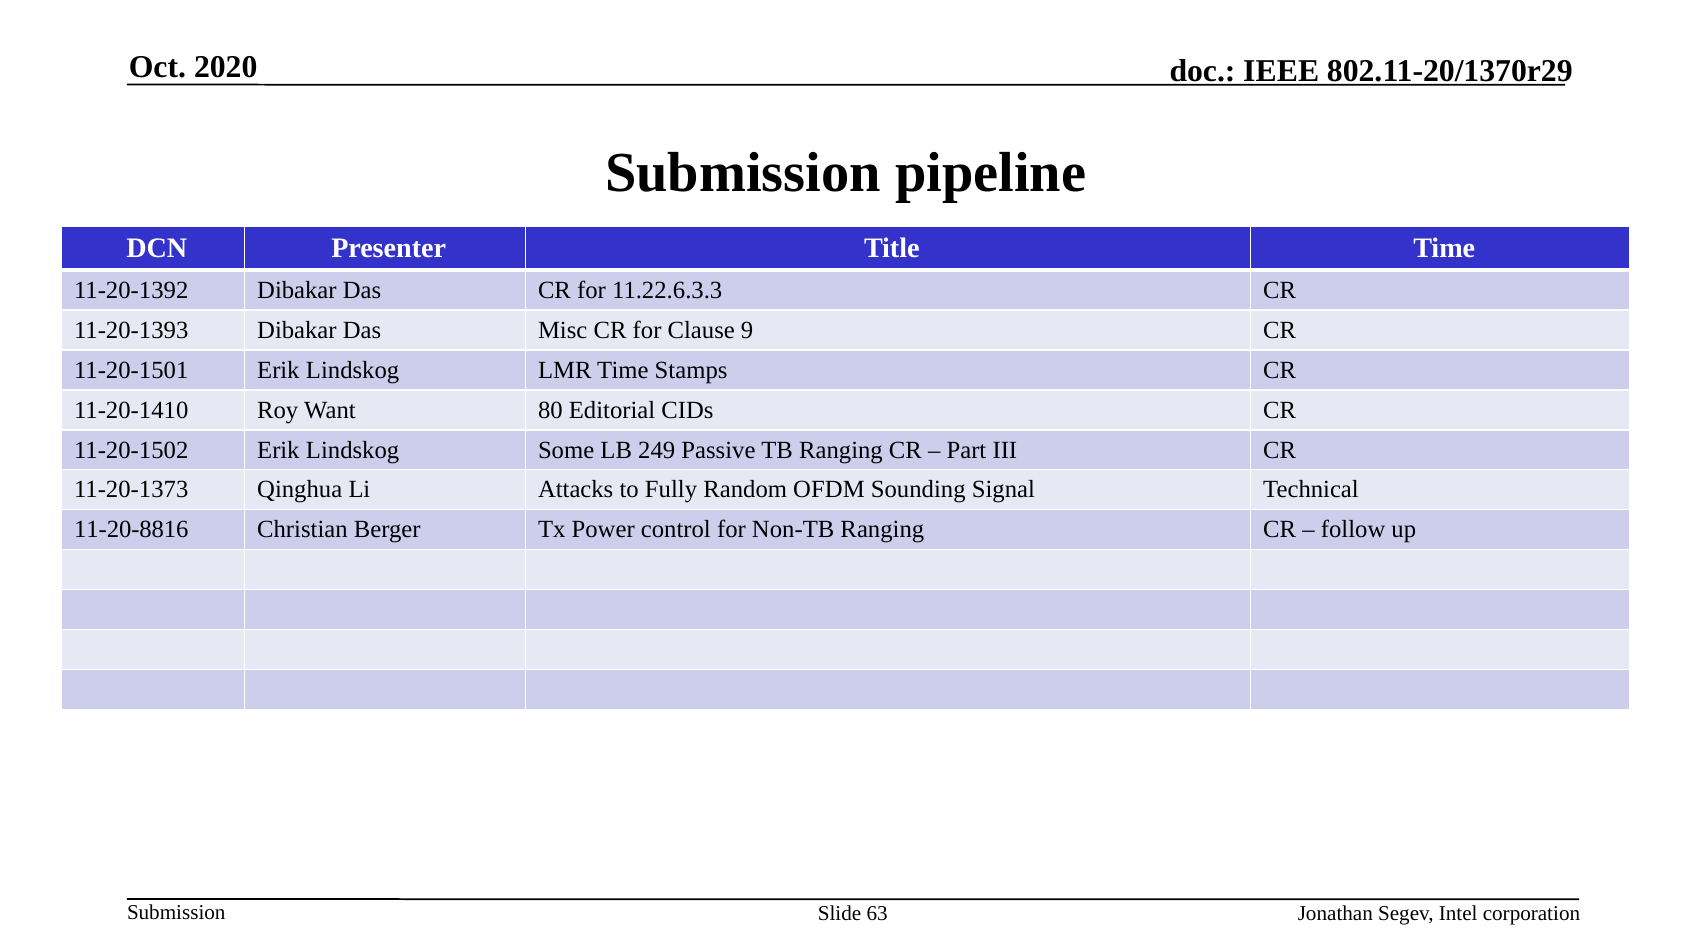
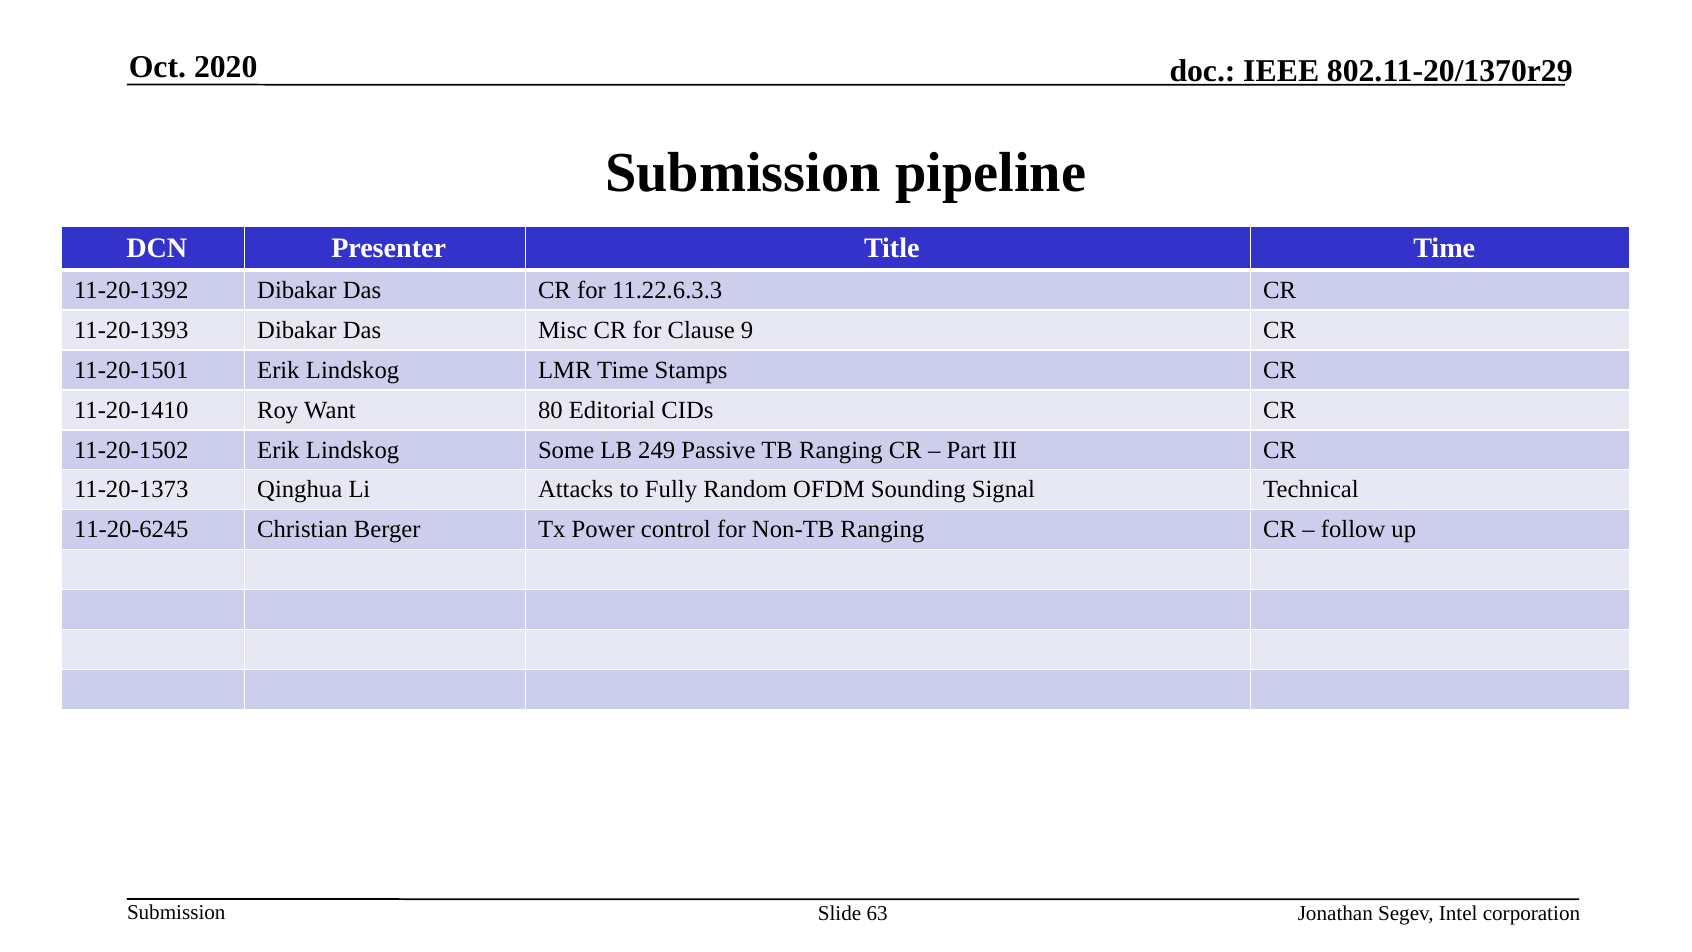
11-20-8816: 11-20-8816 -> 11-20-6245 (131, 530)
